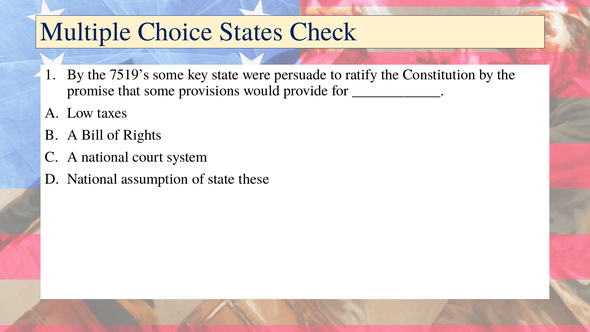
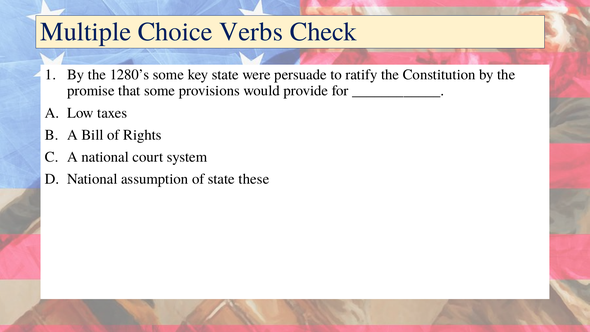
States: States -> Verbs (251, 32)
7519’s: 7519’s -> 1280’s (129, 75)
